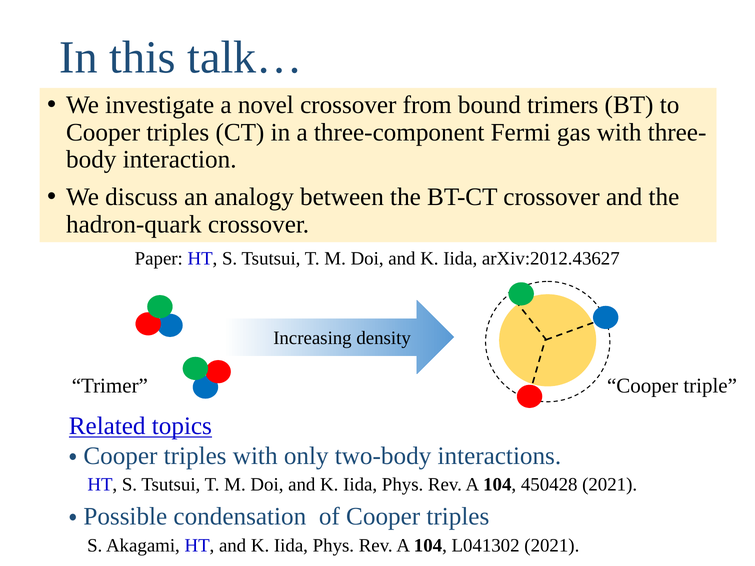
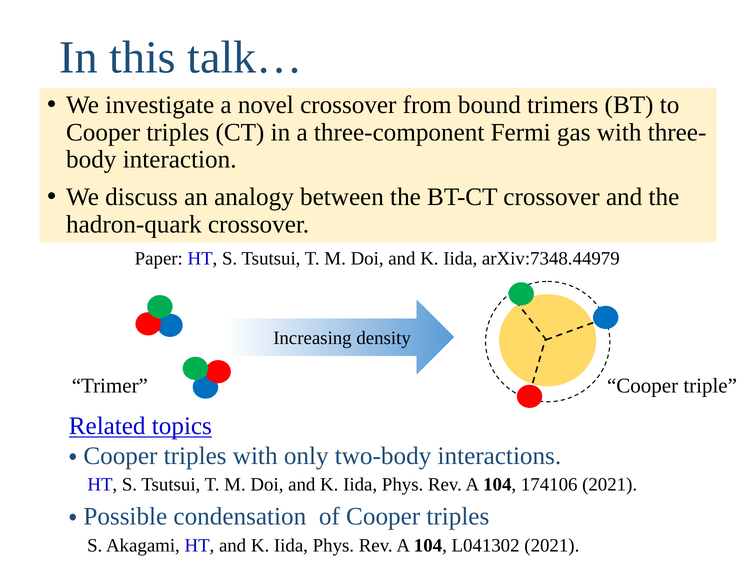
arXiv:2012.43627: arXiv:2012.43627 -> arXiv:7348.44979 (551, 259)
450428: 450428 -> 174106 (549, 485)
